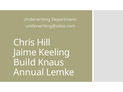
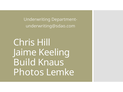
Annual: Annual -> Photos (29, 73)
